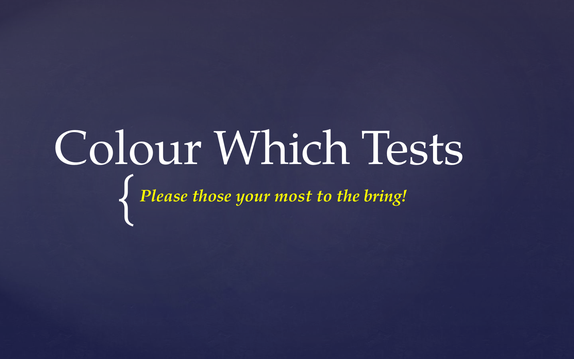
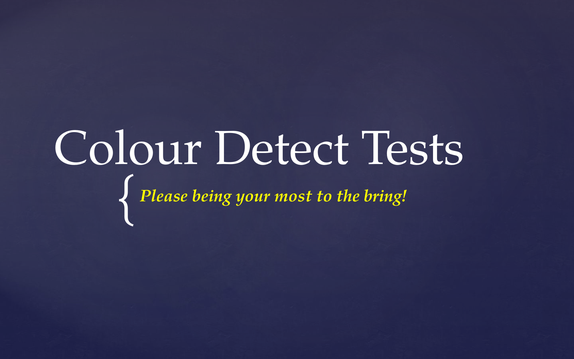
Which: Which -> Detect (282, 148)
those: those -> being (212, 196)
